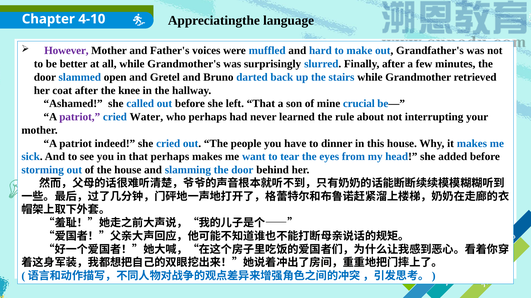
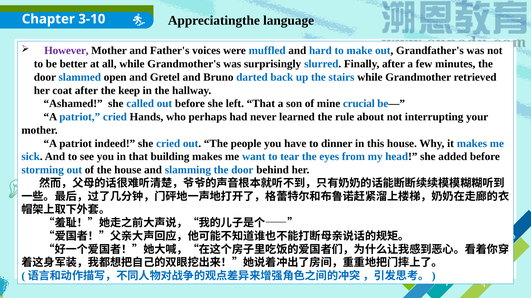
4-10: 4-10 -> 3-10 (92, 19)
knee: knee -> keep (129, 91)
patriot colour: purple -> blue (80, 117)
Water: Water -> Hands (146, 117)
that perhaps: perhaps -> building (170, 157)
